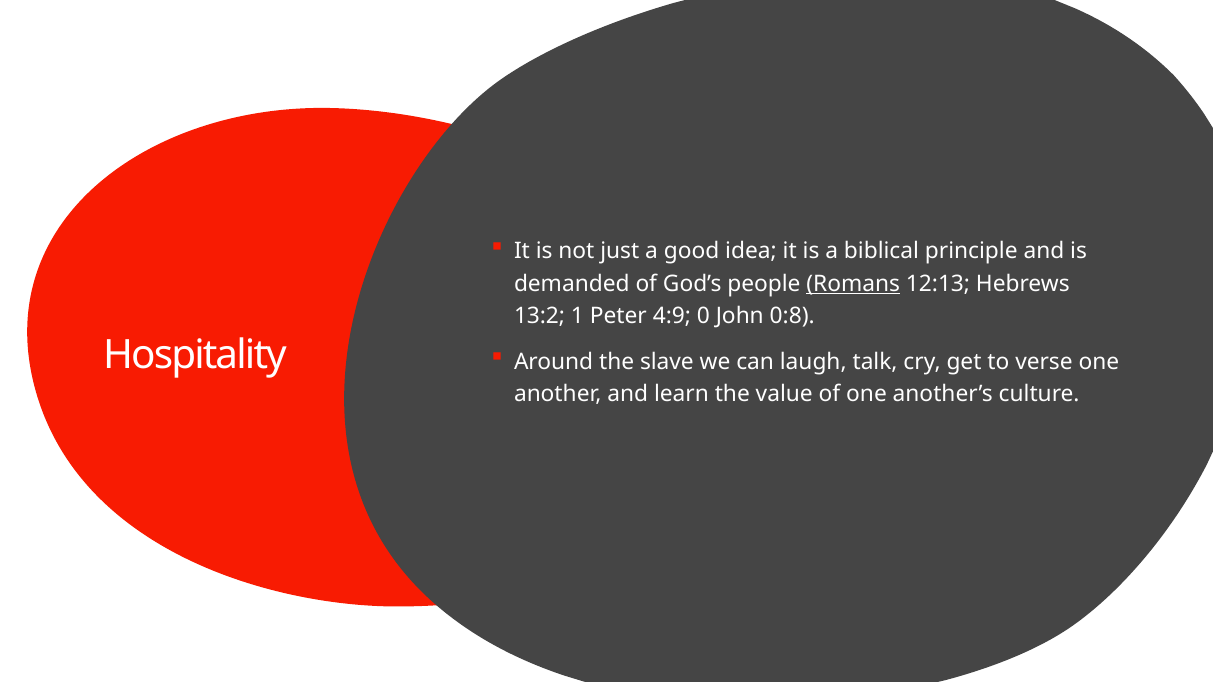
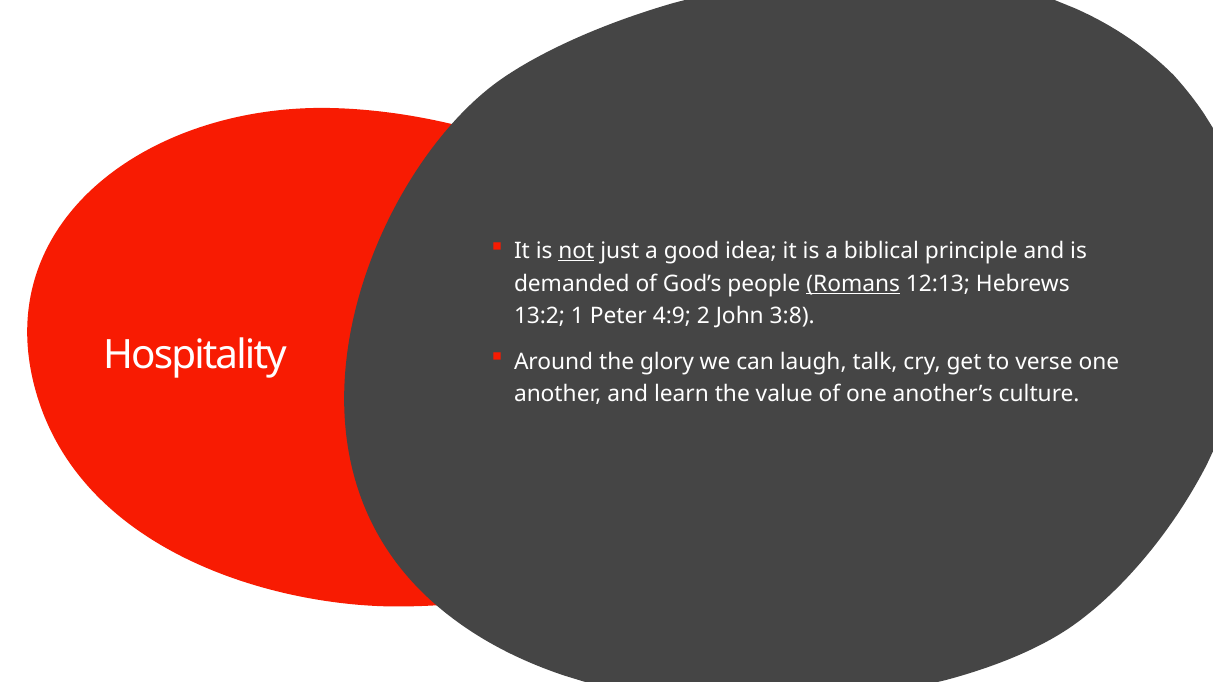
not underline: none -> present (576, 251)
0: 0 -> 2 (703, 316)
0:8: 0:8 -> 3:8 (792, 316)
slave: slave -> glory (667, 362)
